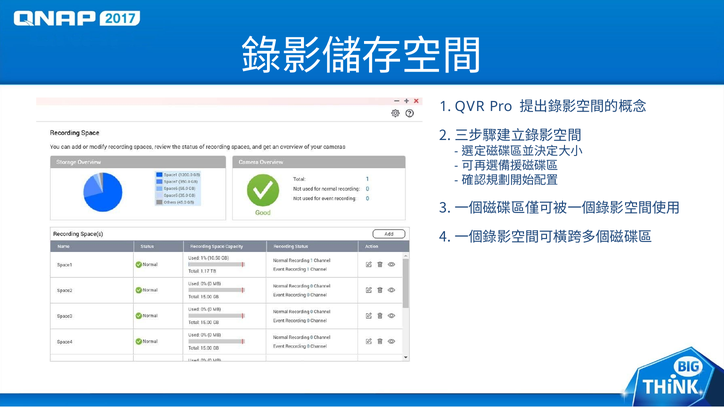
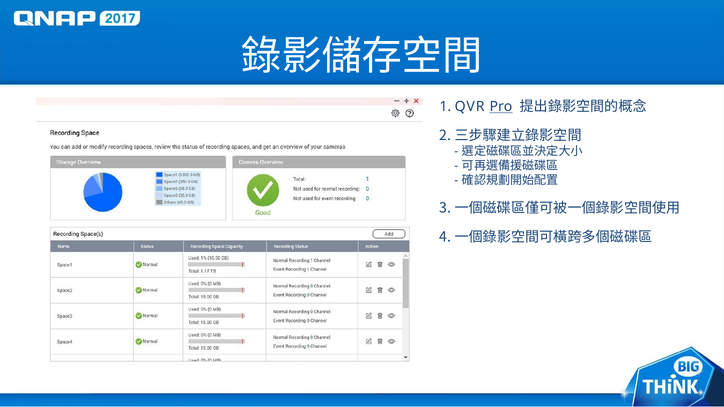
Pro underline: none -> present (501, 107)
